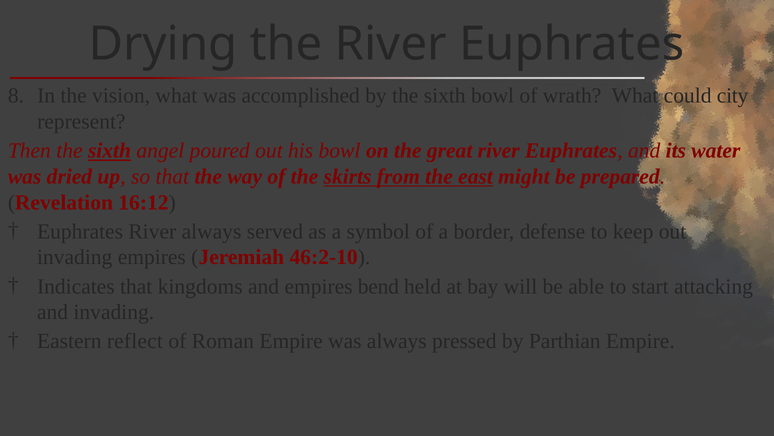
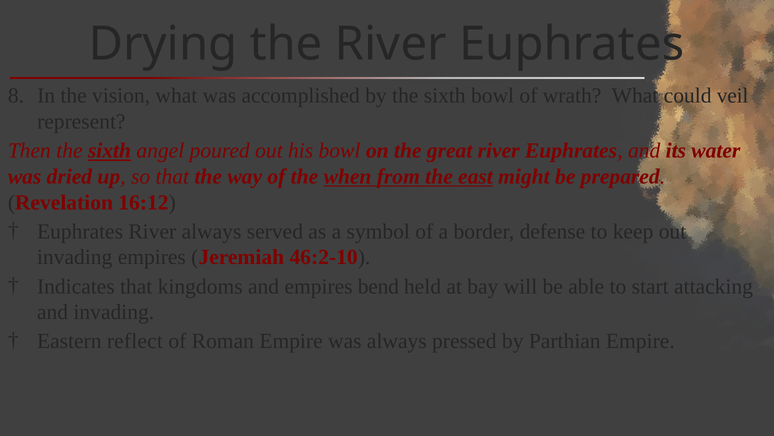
city: city -> veil (733, 96)
skirts: skirts -> when (348, 176)
